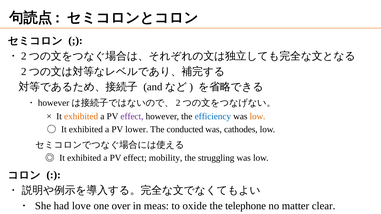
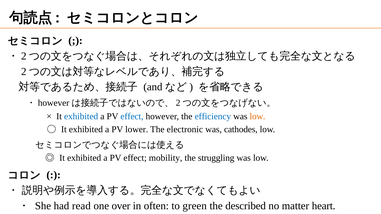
exhibited colour: orange -> blue (81, 116)
effect colour: purple -> blue (132, 116)
conducted: conducted -> electronic (185, 130)
love: love -> read (81, 206)
meas: meas -> often (156, 206)
oxide: oxide -> green (195, 206)
telephone: telephone -> described (246, 206)
clear: clear -> heart (324, 206)
